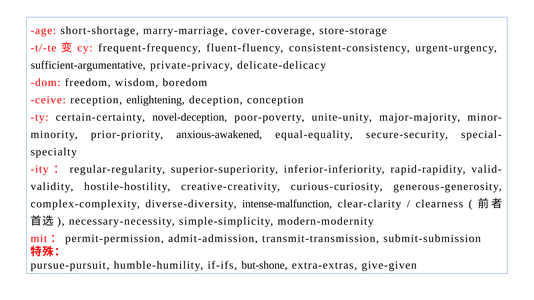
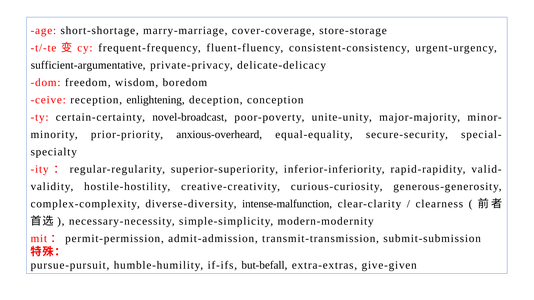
novel-deception: novel-deception -> novel-broadcast (190, 117)
anxious-awakened: anxious-awakened -> anxious-overheard (219, 135)
but-shone: but-shone -> but-befall (264, 266)
